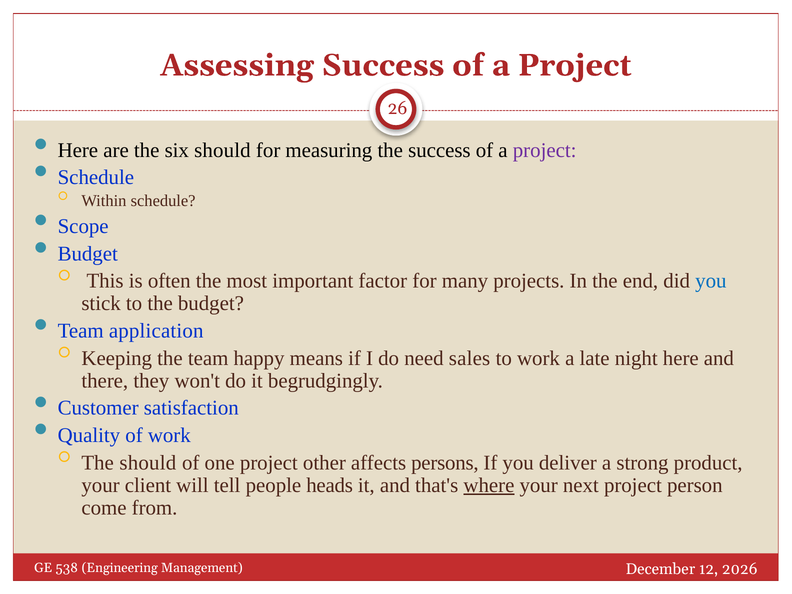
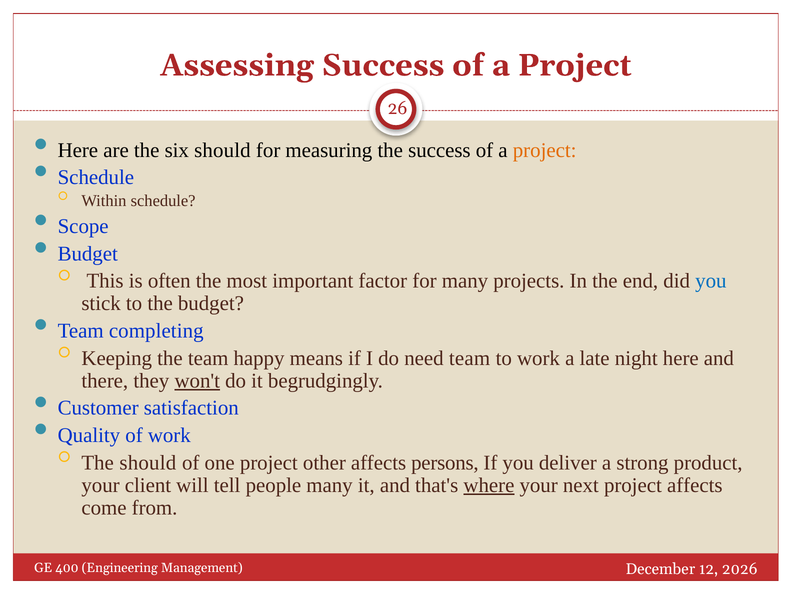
project colour: purple -> orange (545, 150)
application: application -> completing (156, 331)
need sales: sales -> team (470, 358)
won't underline: none -> present (197, 381)
people heads: heads -> many (330, 485)
project person: person -> affects (695, 485)
538: 538 -> 400 (67, 568)
